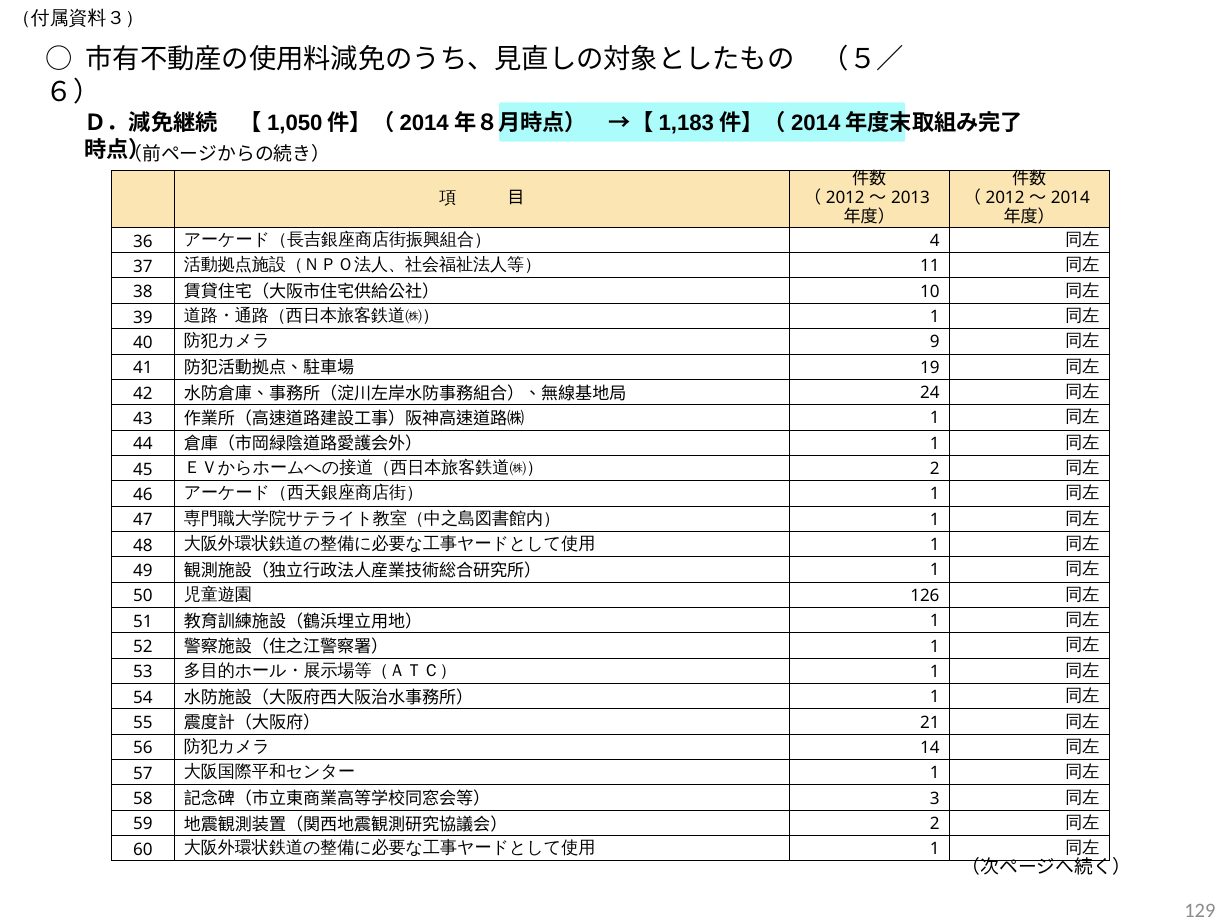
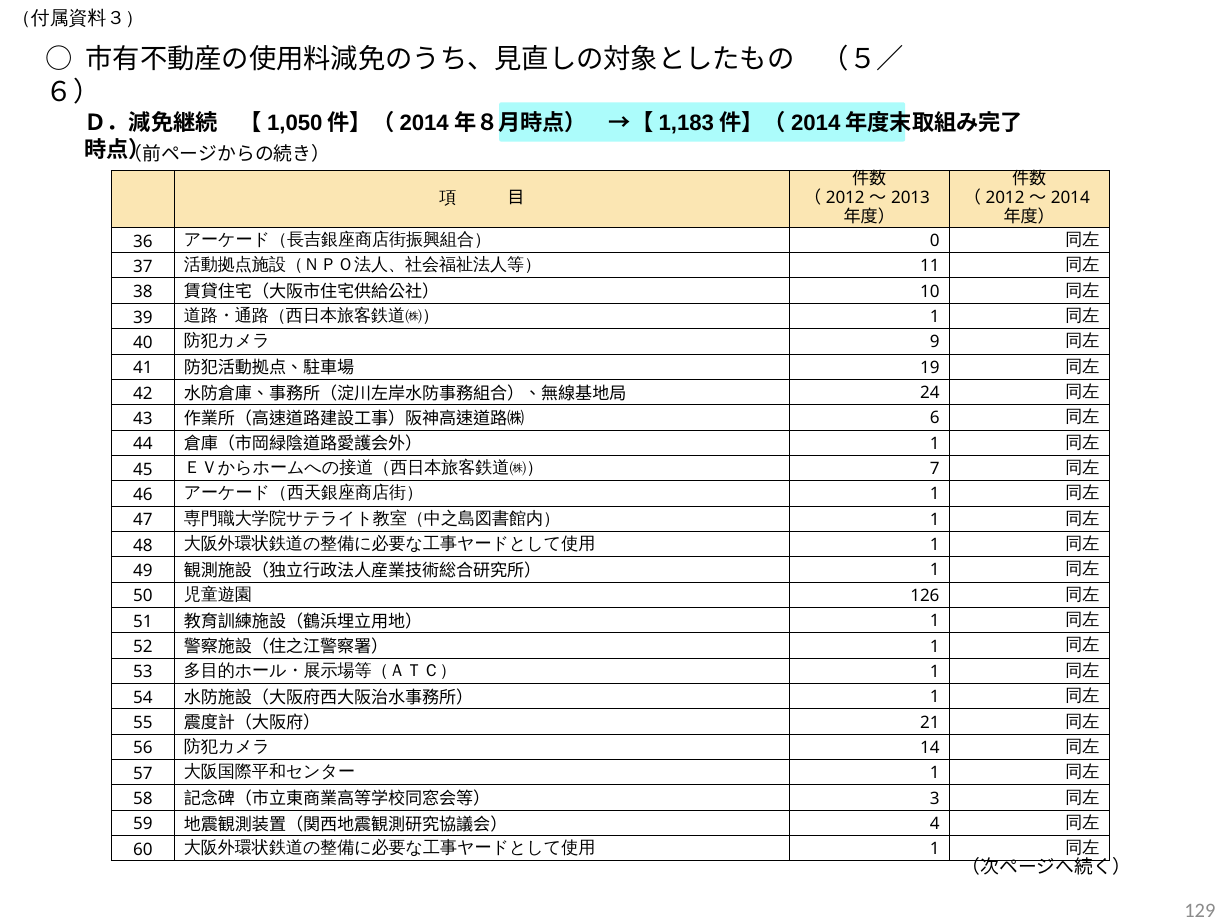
4: 4 -> 0 (935, 241)
1: 1 -> 6 (935, 418)
2: 2 -> 7 (935, 469)
2: 2 -> 4 (935, 823)
